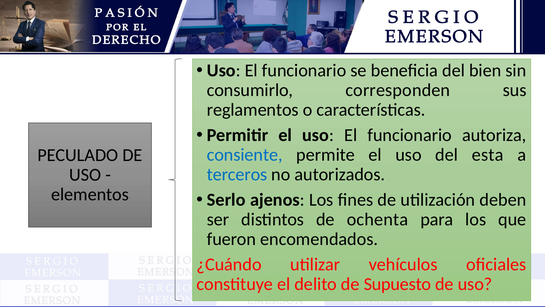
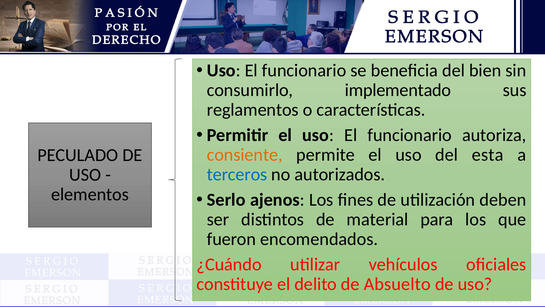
corresponden: corresponden -> implementado (398, 90)
consiente colour: blue -> orange (245, 155)
ochenta: ochenta -> material (378, 219)
Supuesto: Supuesto -> Absuelto (397, 284)
